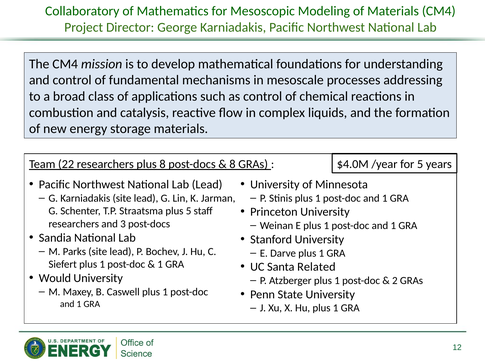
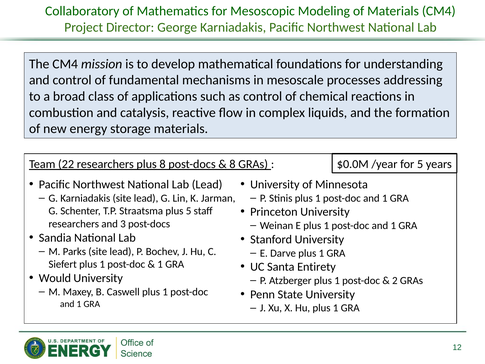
$4.0M: $4.0M -> $0.0M (353, 164)
Related: Related -> Entirety (316, 267)
